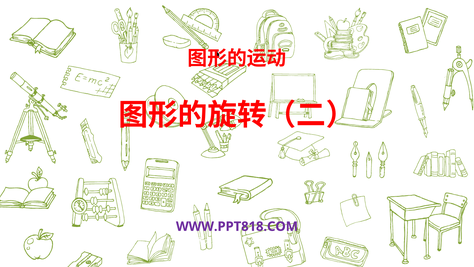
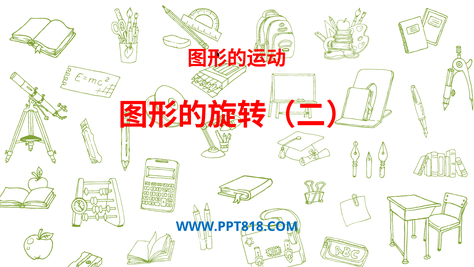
WWW.PPT818.COM colour: purple -> blue (237, 226)
